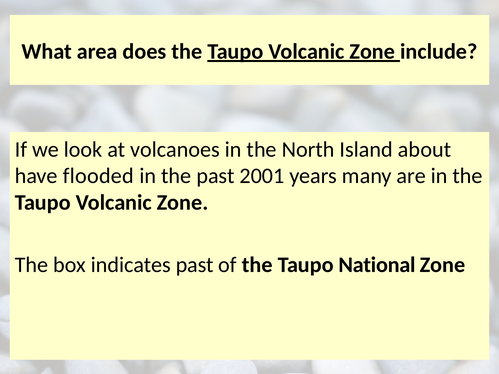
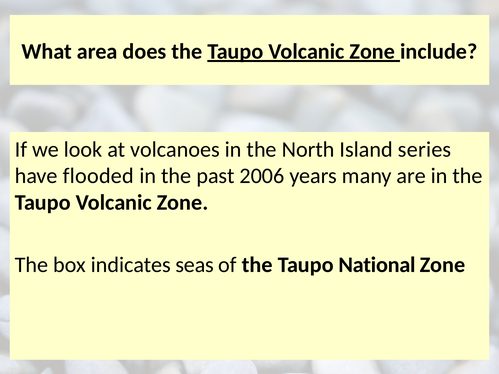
about: about -> series (425, 149)
2001: 2001 -> 2006 (262, 176)
indicates past: past -> seas (195, 265)
